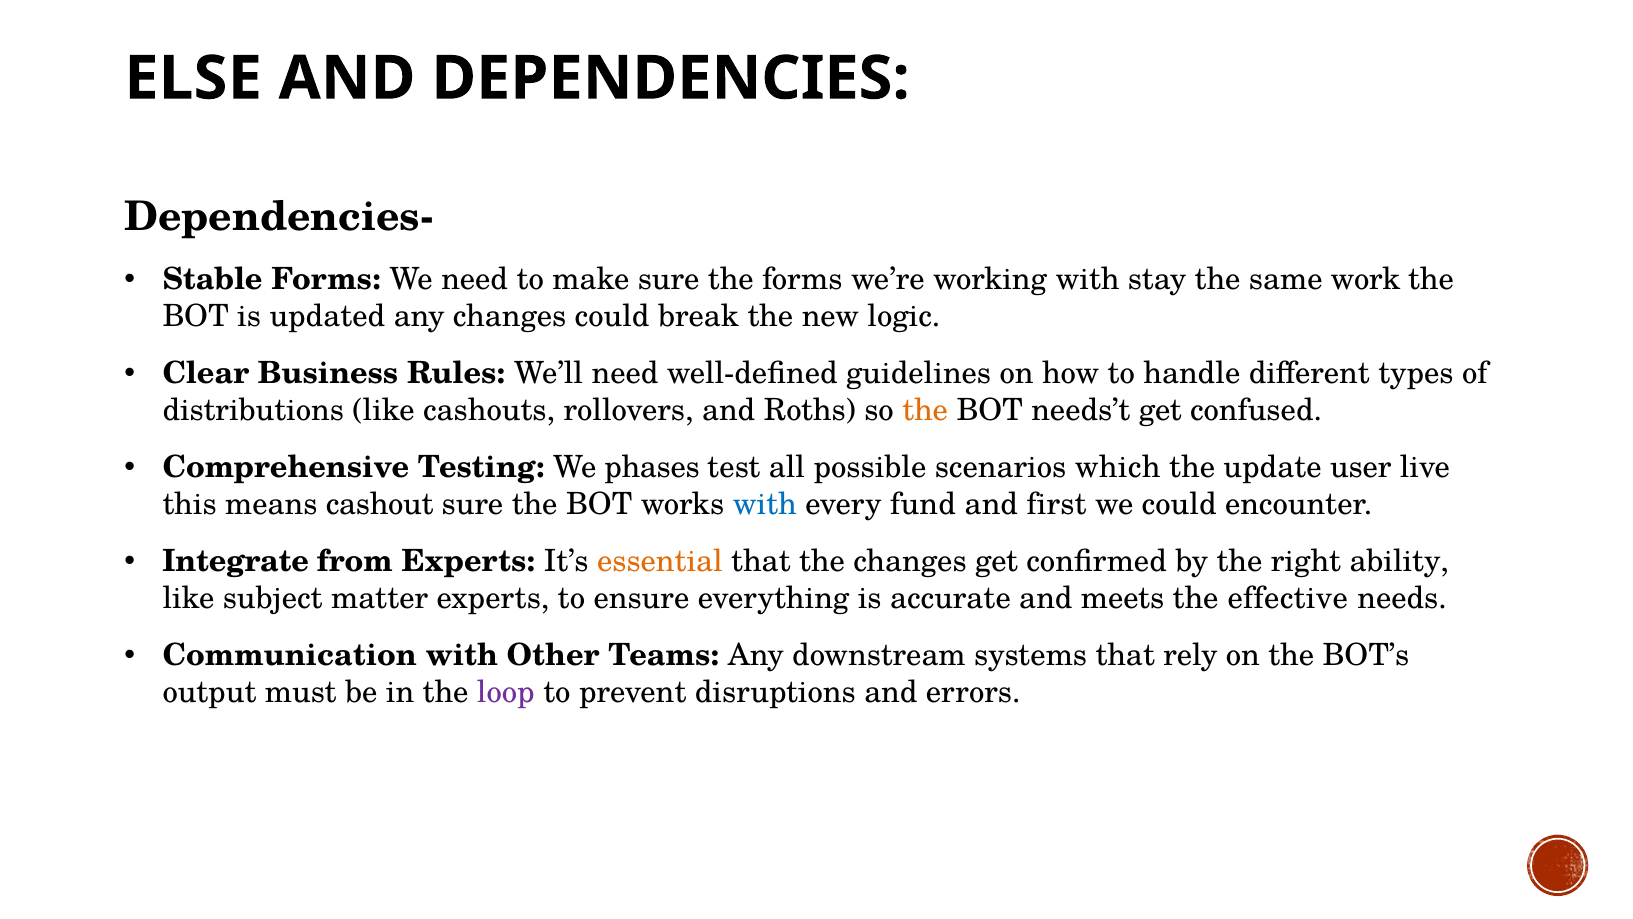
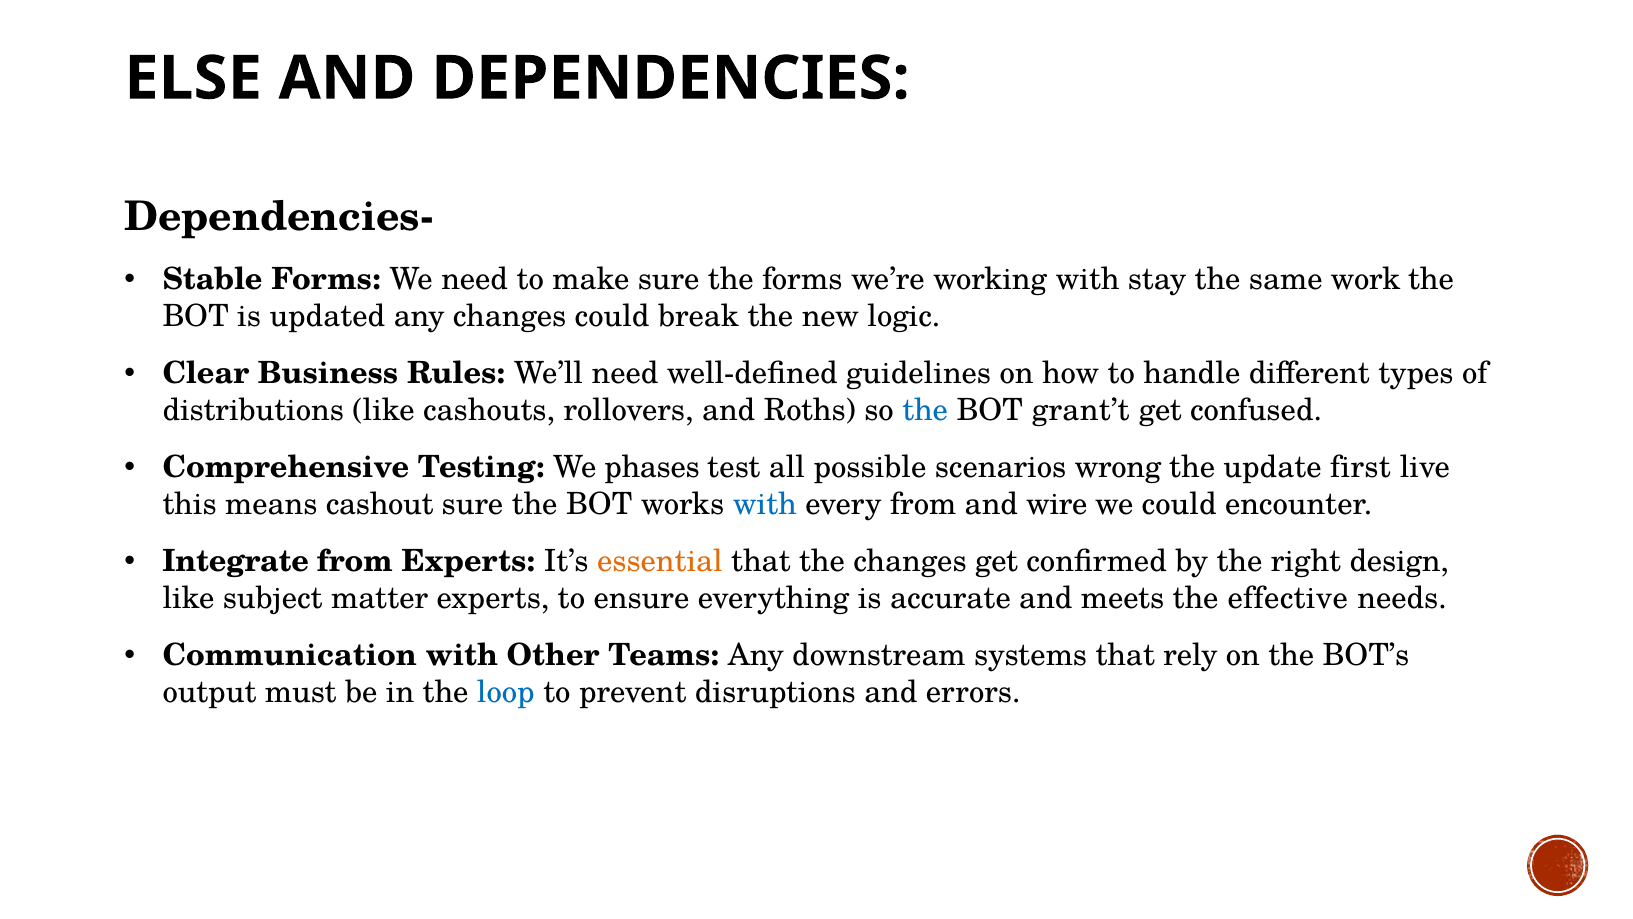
the colour: orange -> blue (925, 410)
needs’t: needs’t -> grant’t (1081, 410)
which: which -> wrong (1118, 467)
user: user -> first (1361, 467)
every fund: fund -> from (923, 504)
first: first -> wire (1057, 504)
ability: ability -> design (1399, 561)
loop colour: purple -> blue (506, 692)
